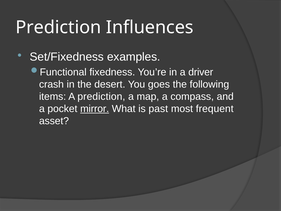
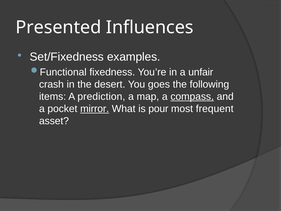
Prediction: Prediction -> Presented (58, 27)
driver: driver -> unfair (201, 72)
compass underline: none -> present (192, 96)
past: past -> pour (158, 109)
